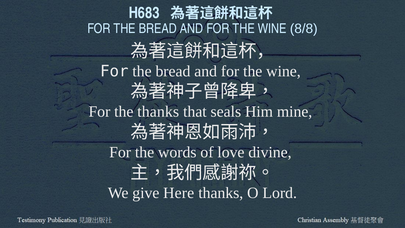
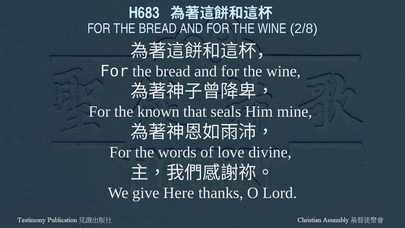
8/8: 8/8 -> 2/8 (304, 29)
the thanks: thanks -> known (158, 112)
